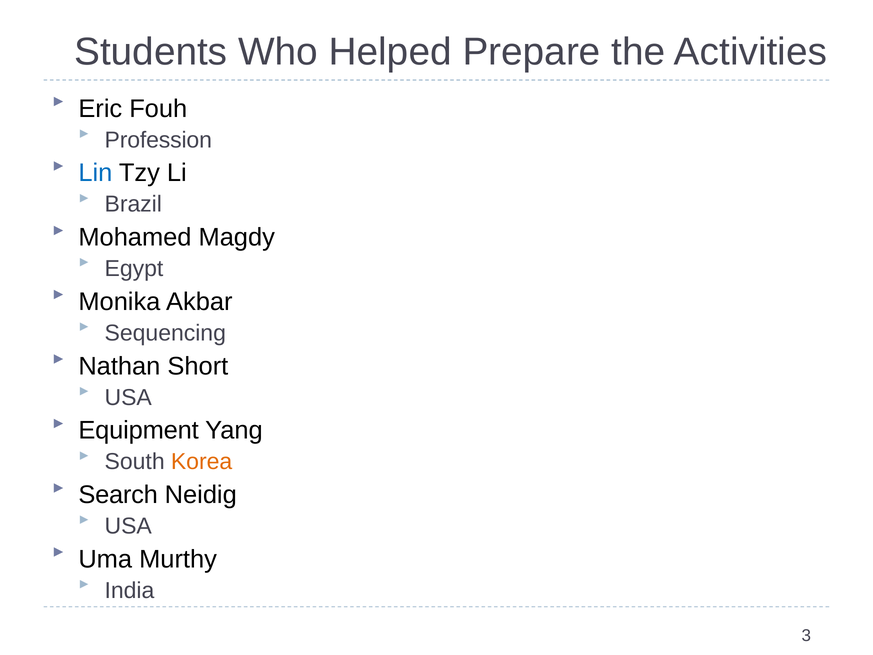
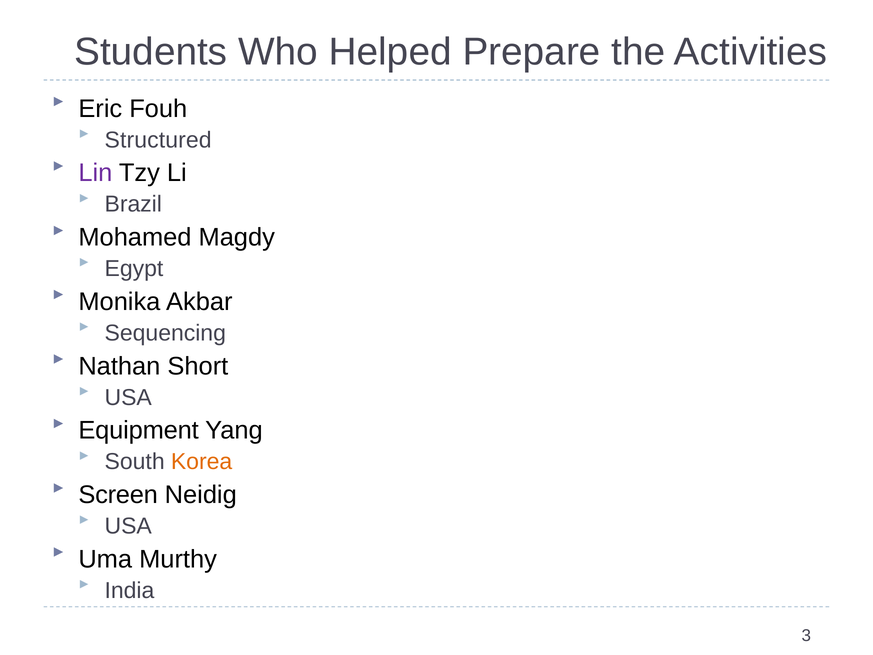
Profession: Profession -> Structured (158, 140)
Lin colour: blue -> purple (95, 173)
Search: Search -> Screen (118, 495)
